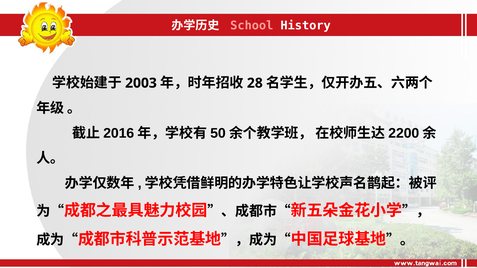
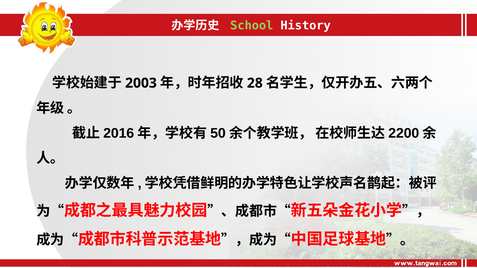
School colour: pink -> light green (252, 26)
